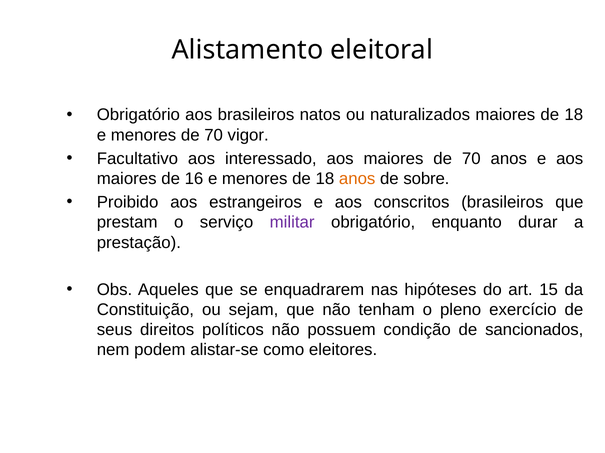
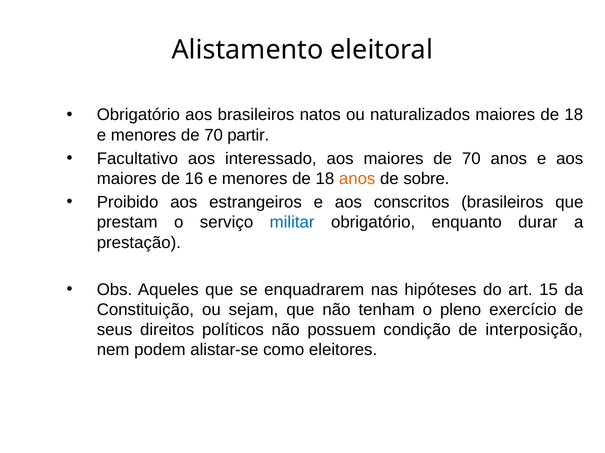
vigor: vigor -> partir (248, 135)
militar colour: purple -> blue (292, 223)
sancionados: sancionados -> interposição (534, 330)
